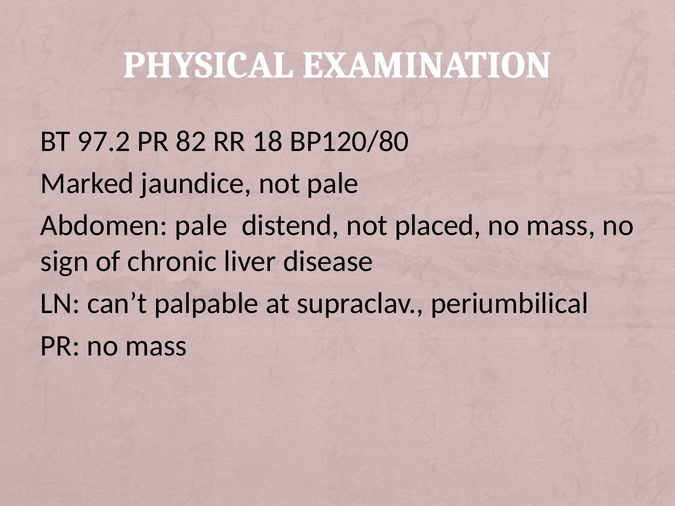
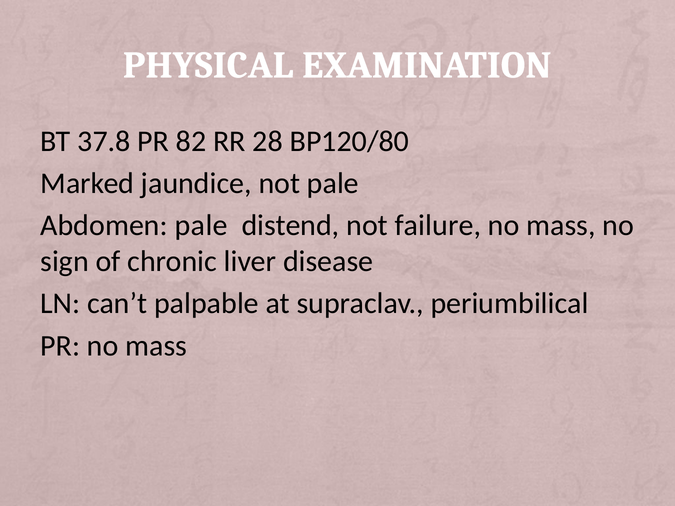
97.2: 97.2 -> 37.8 (104, 142)
18: 18 -> 28 (268, 142)
placed: placed -> failure (438, 226)
